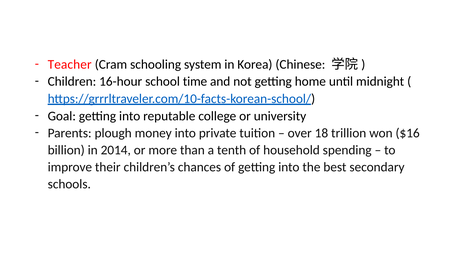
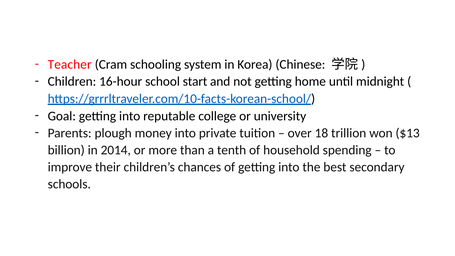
time: time -> start (195, 82)
$16: $16 -> $13 (408, 133)
